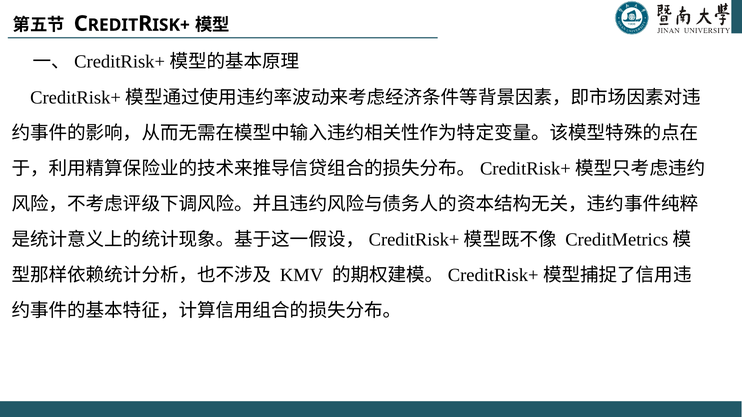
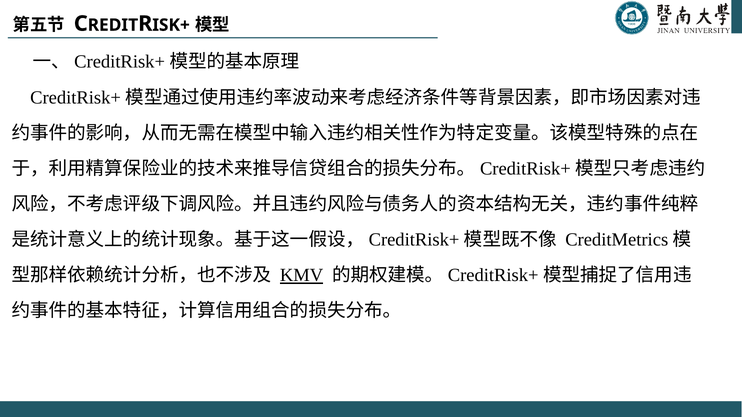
KMV underline: none -> present (302, 276)
